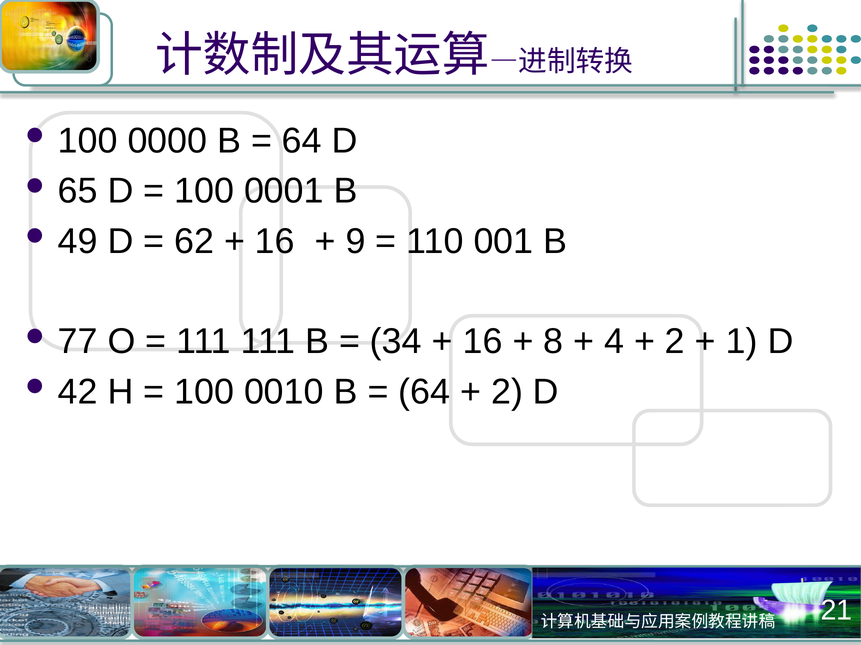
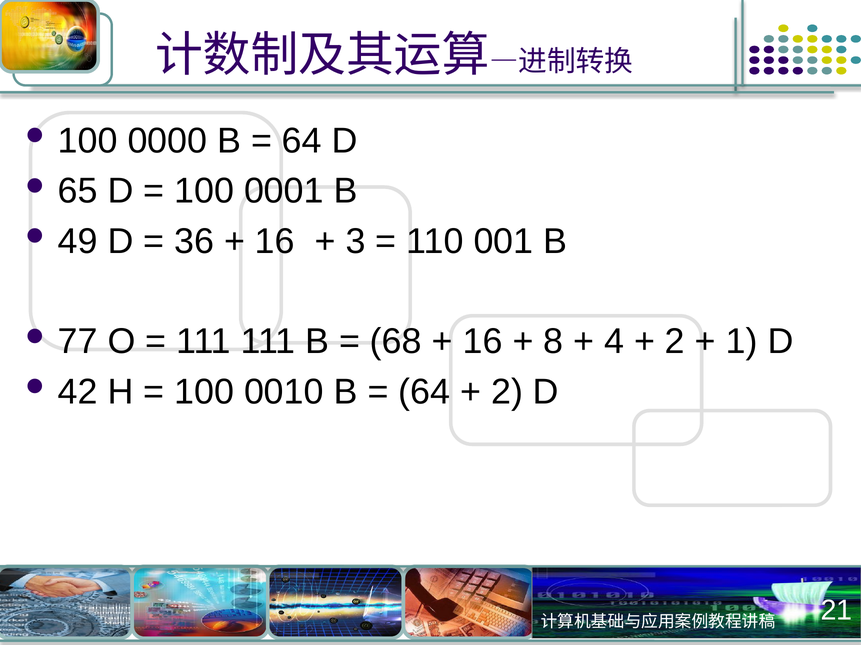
62: 62 -> 36 (194, 242)
9: 9 -> 3 (356, 242)
34: 34 -> 68 (396, 342)
